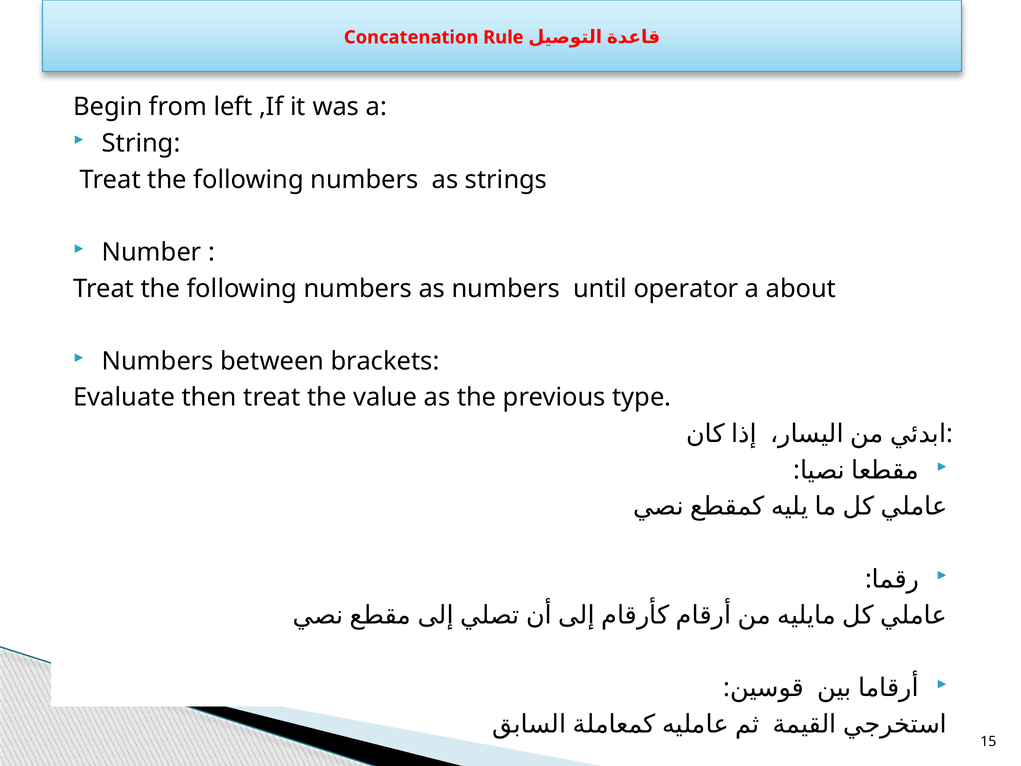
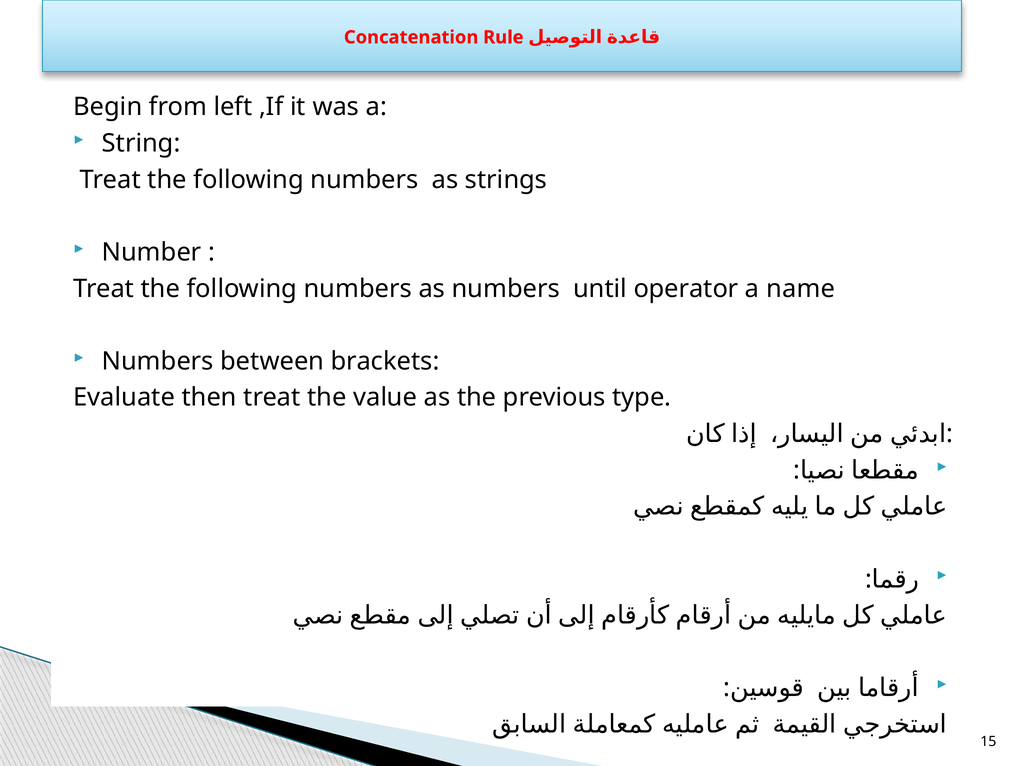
about: about -> name (801, 289)
